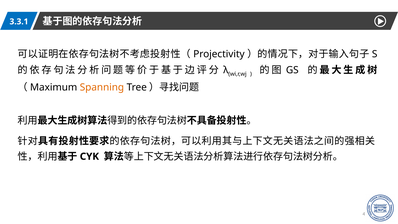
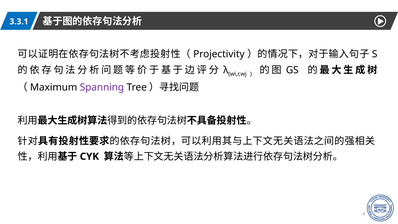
Spanning colour: orange -> purple (102, 87)
